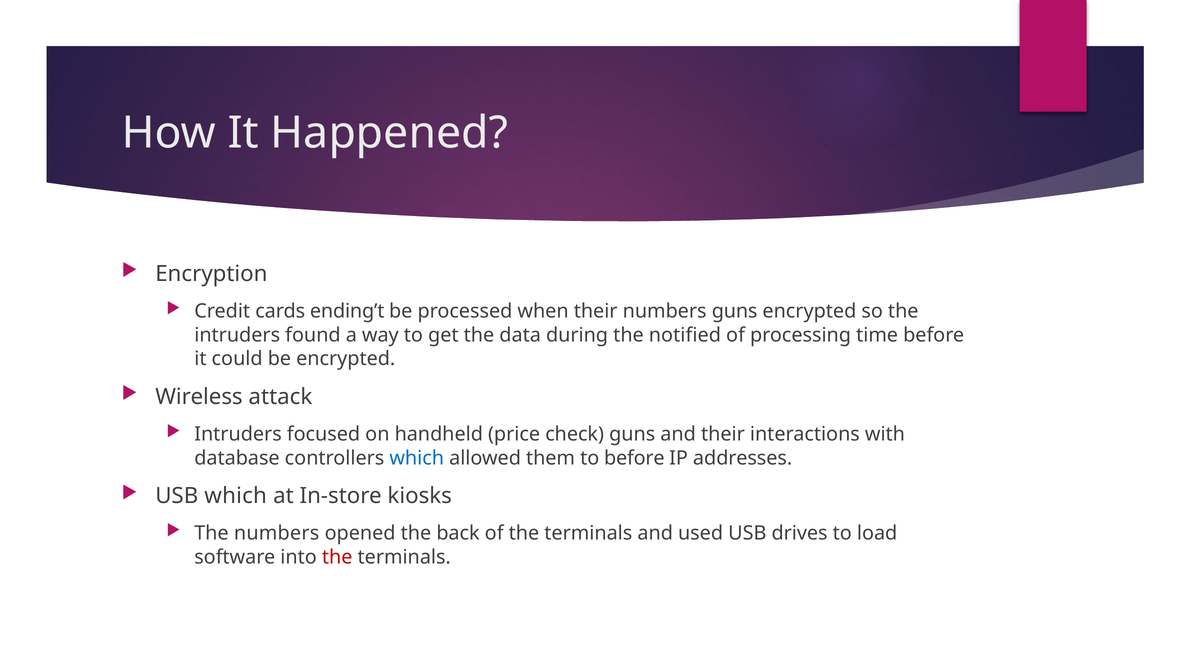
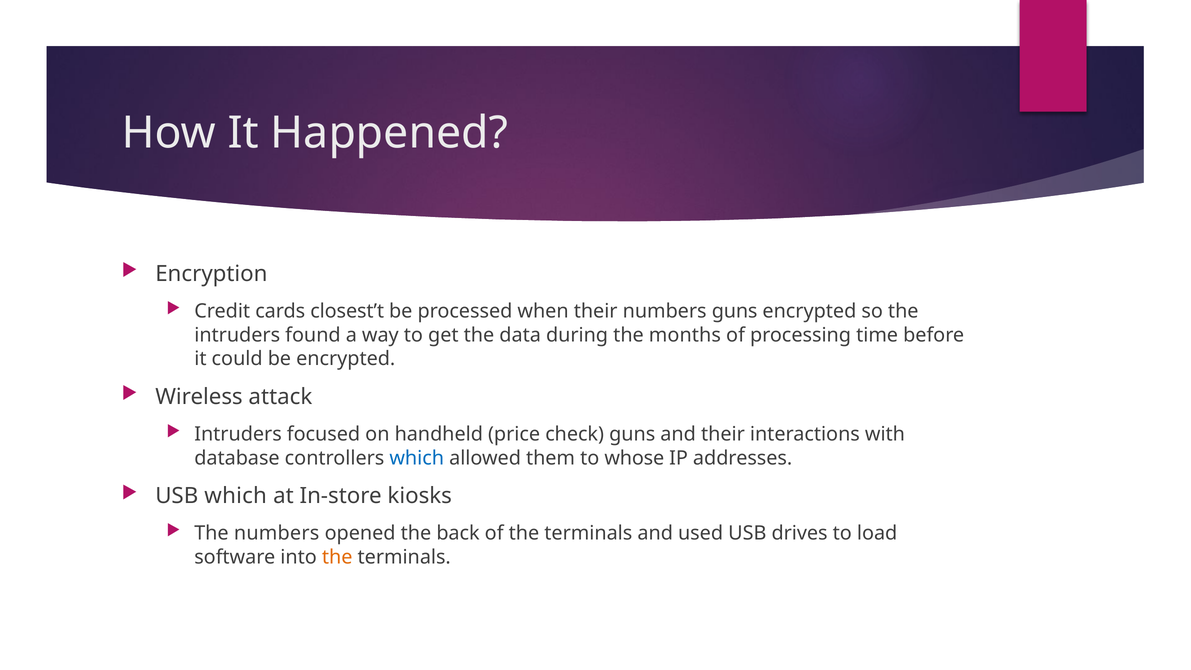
ending’t: ending’t -> closest’t (347, 311)
notified: notified -> months (685, 335)
to before: before -> whose (634, 458)
the colour: red -> orange (337, 557)
